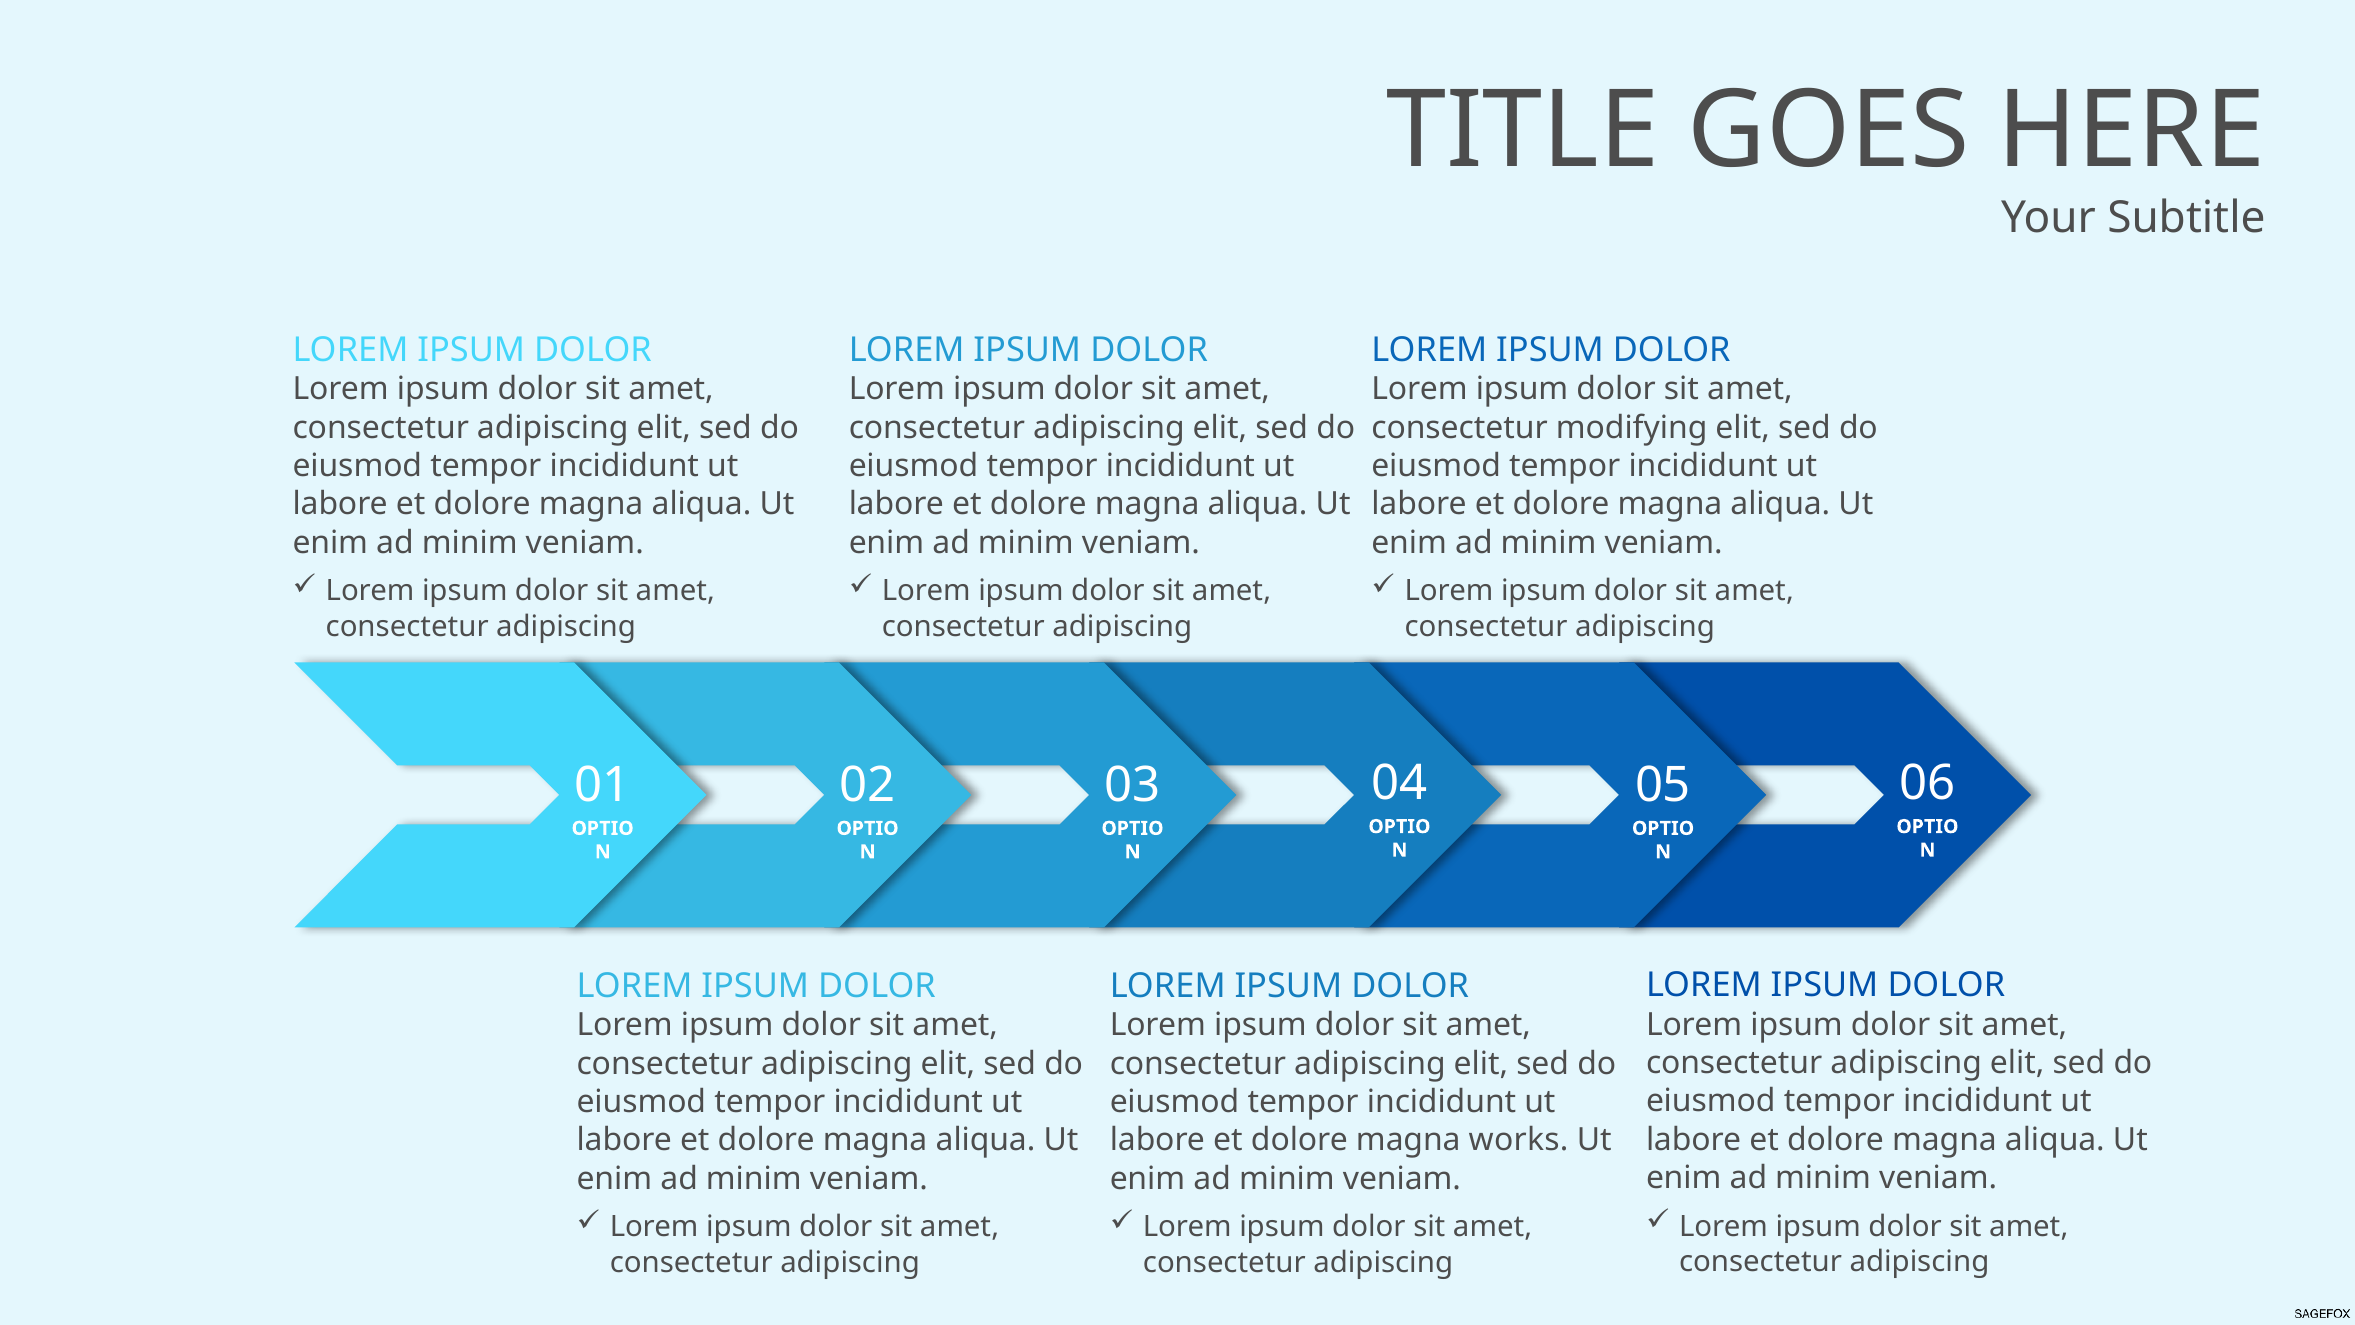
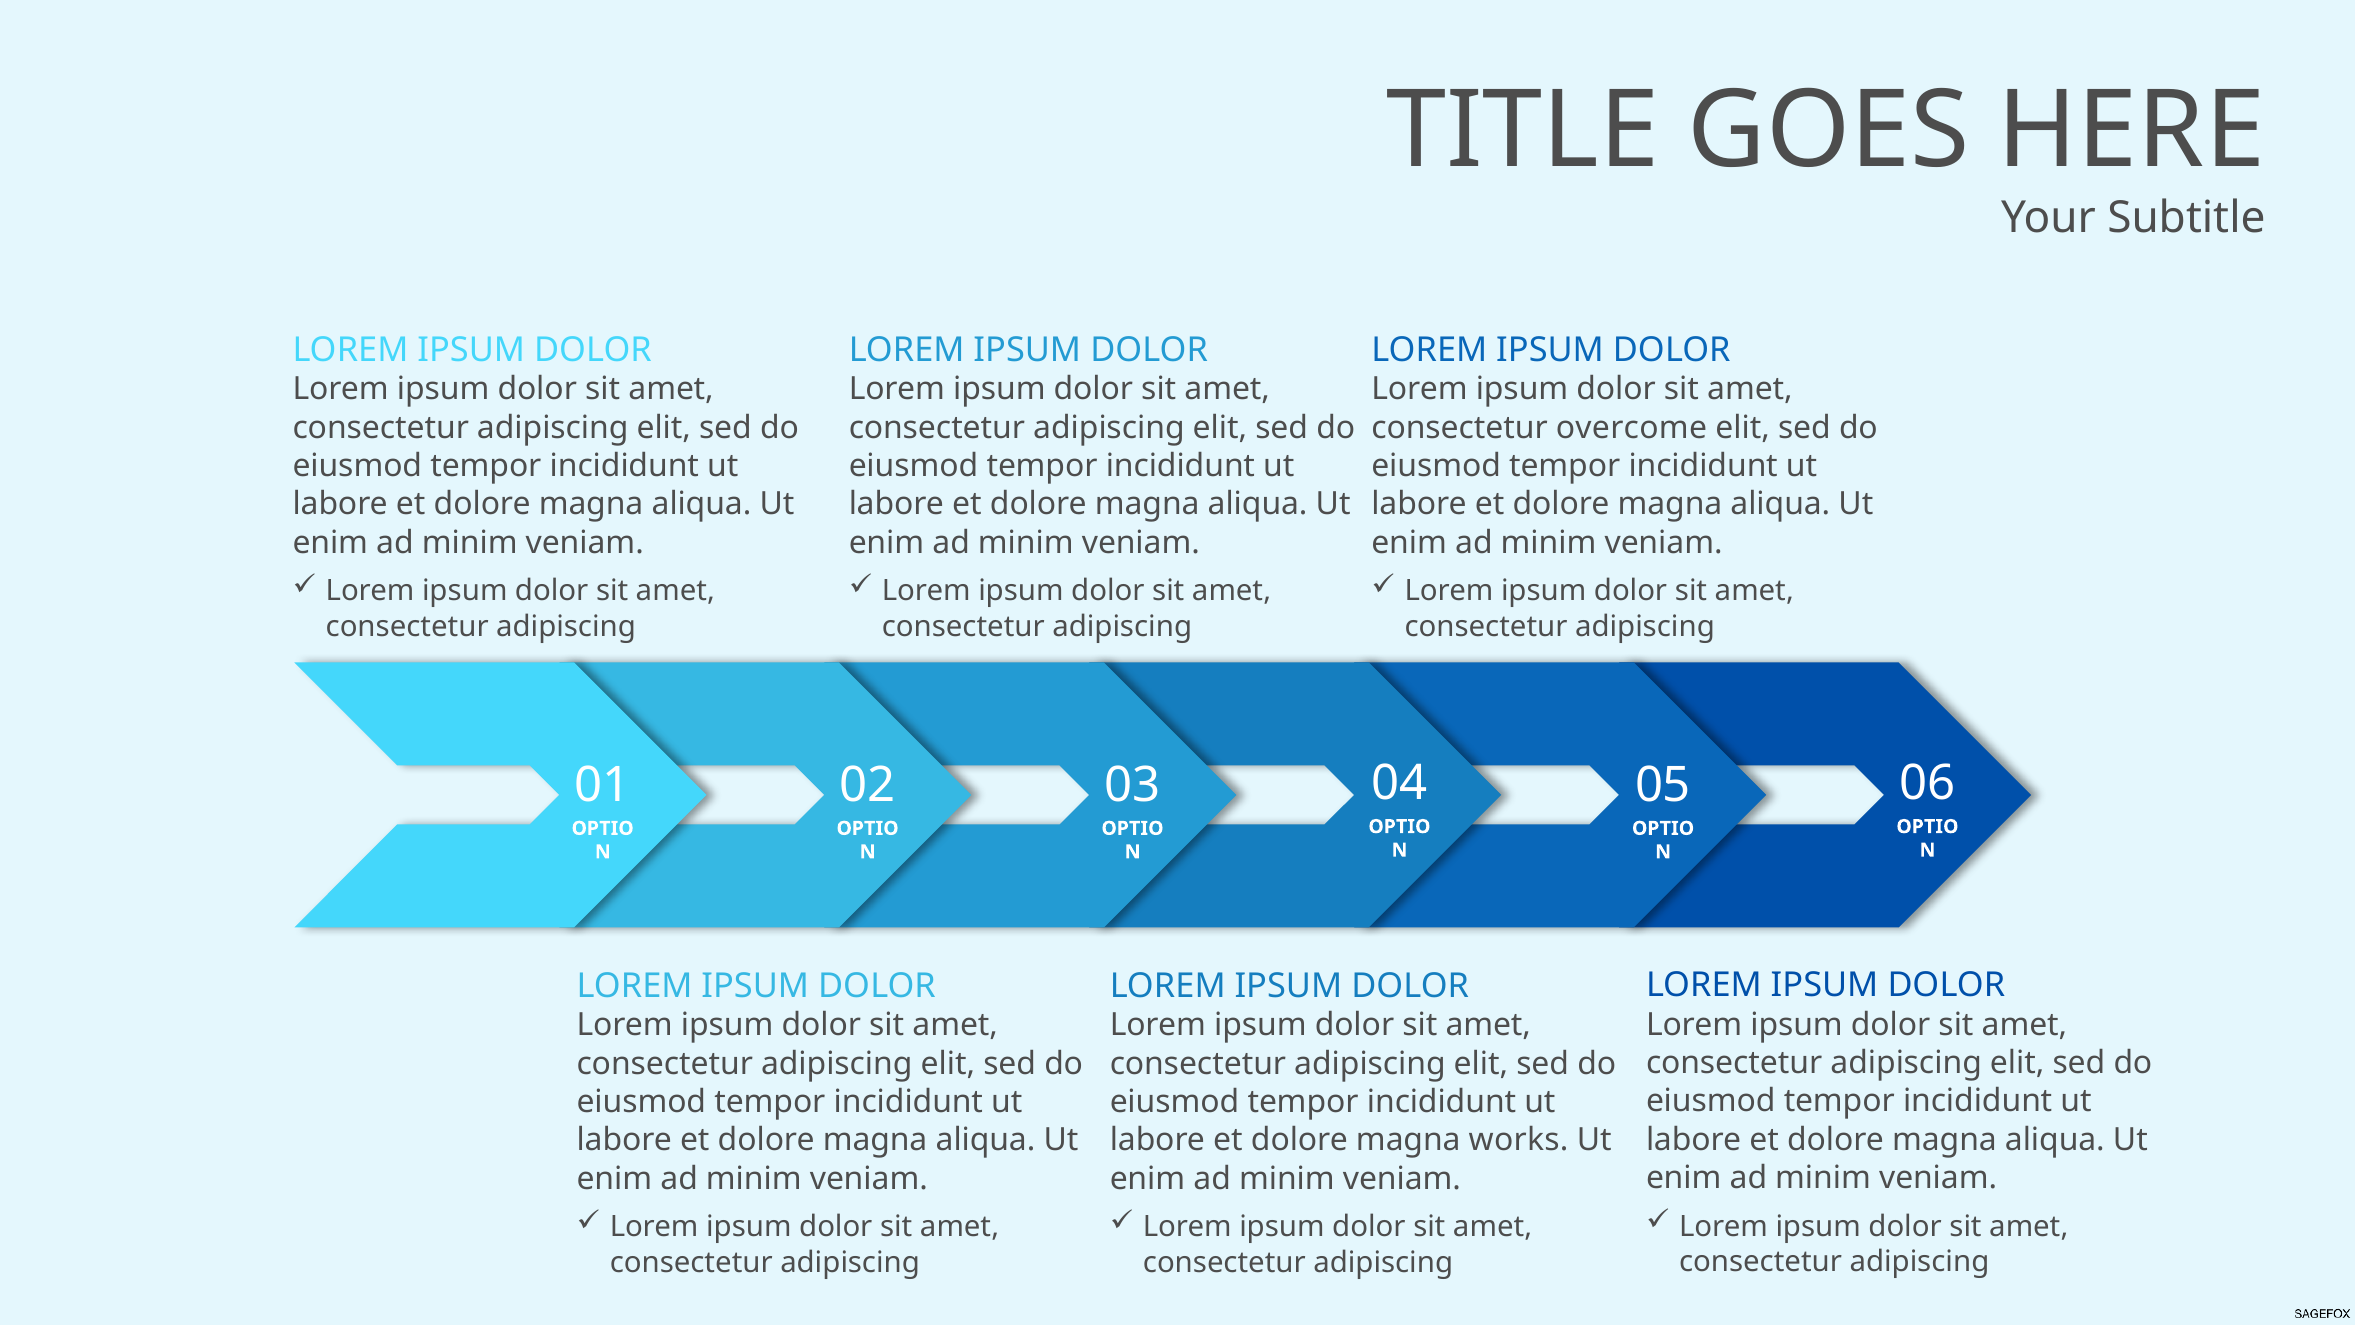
modifying: modifying -> overcome (1631, 428)
